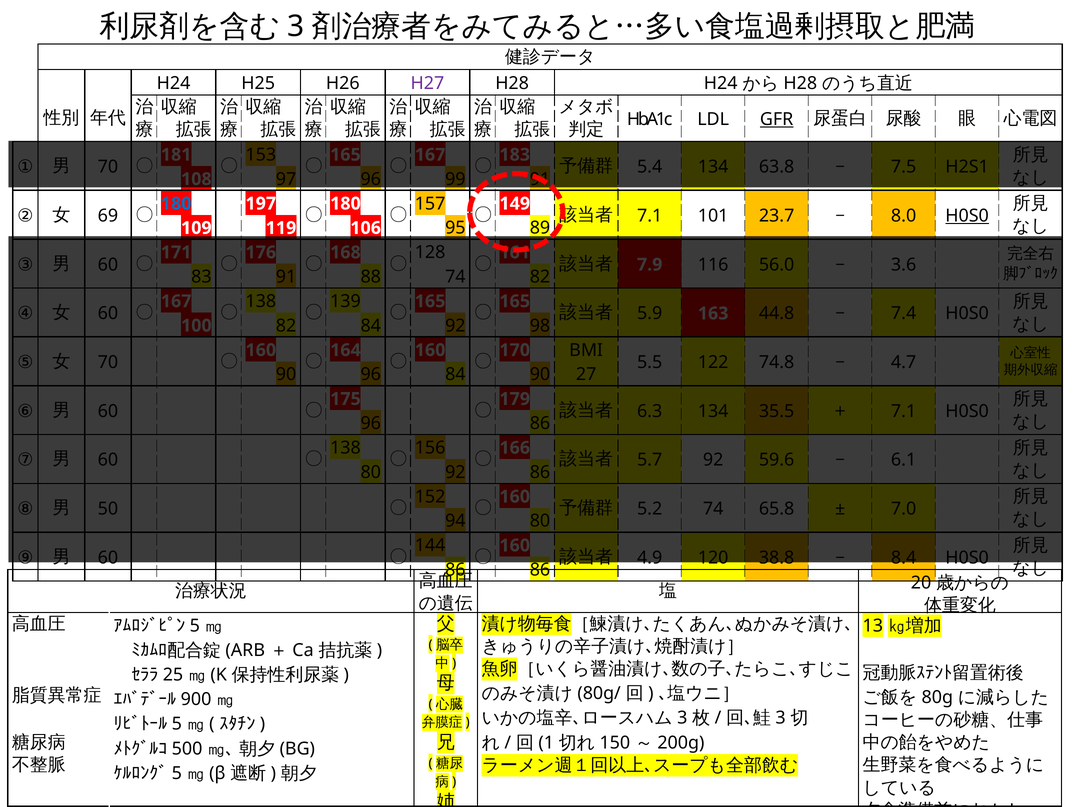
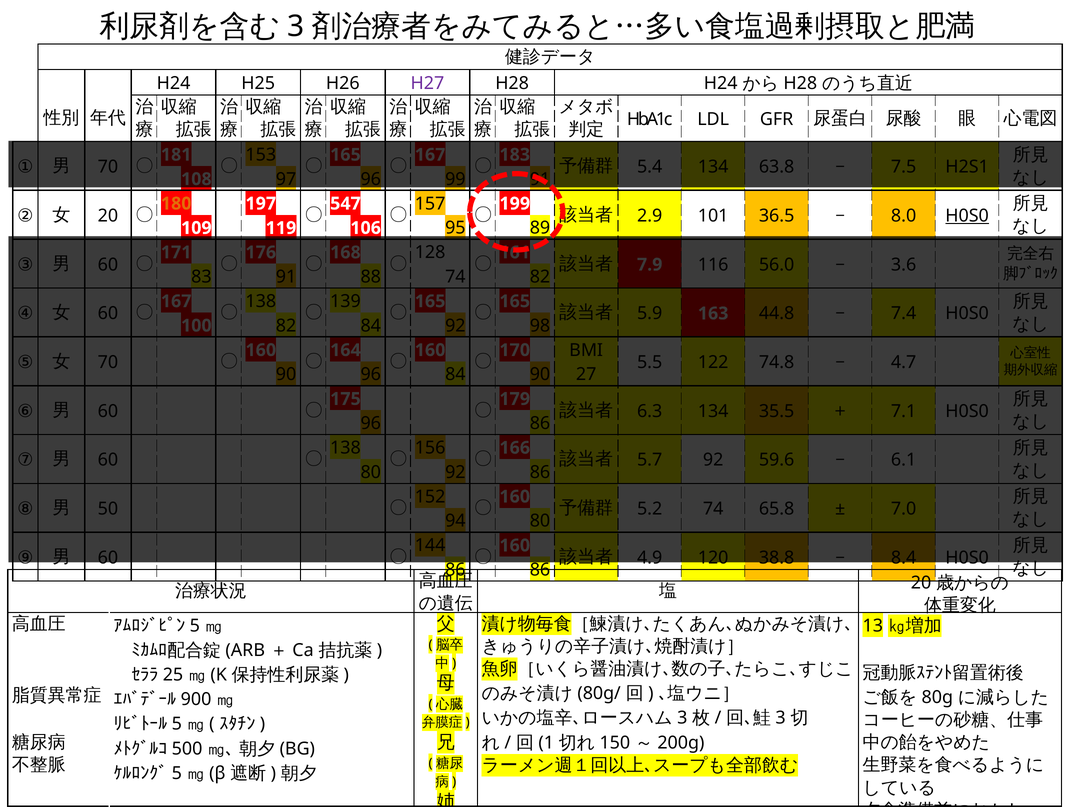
GFR underline: present -> none (777, 119)
69: 69 -> 20 (108, 216)
180 colour: blue -> orange (176, 203)
180: 180 -> 547 (345, 203)
149: 149 -> 199 (515, 203)
7.1: 7.1 -> 2.9 (650, 216)
23.7: 23.7 -> 36.5 (777, 216)
